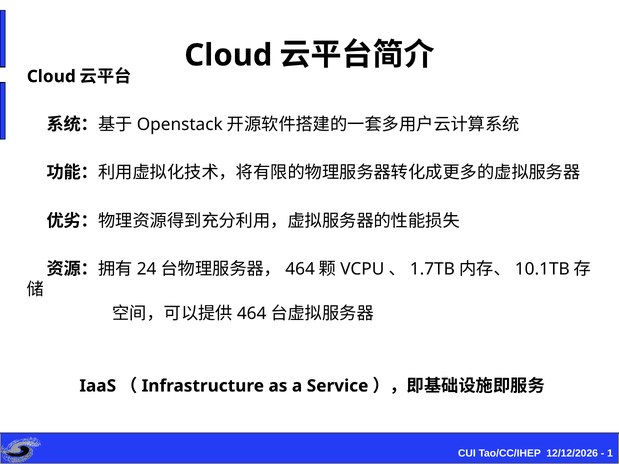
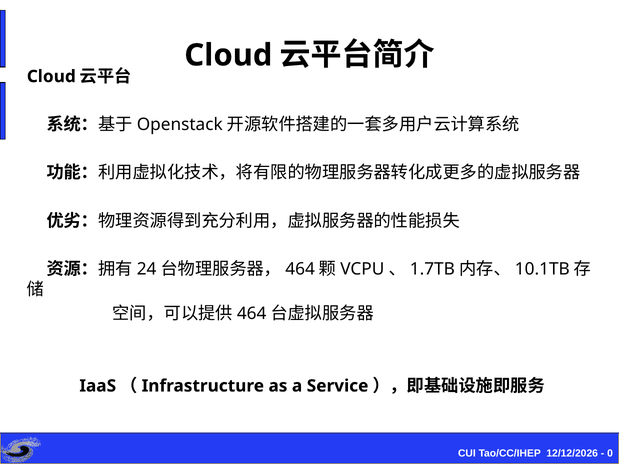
1: 1 -> 0 (610, 454)
